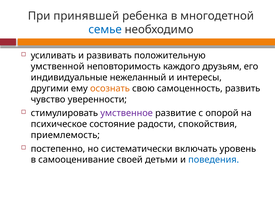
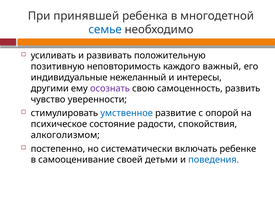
умственной: умственной -> позитивную (58, 67)
друзьям: друзьям -> важный (222, 67)
осознать colour: orange -> purple (110, 89)
умственное colour: purple -> blue (127, 113)
приемлемость: приемлемость -> алкоголизмом (65, 135)
уровень: уровень -> ребенке (238, 149)
